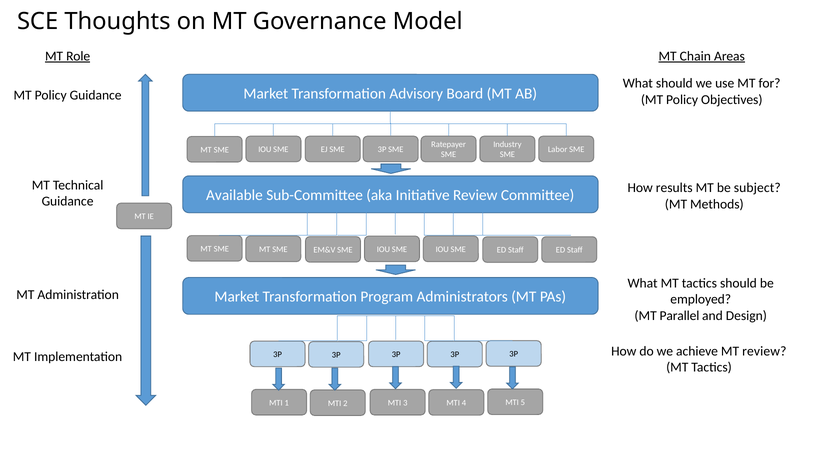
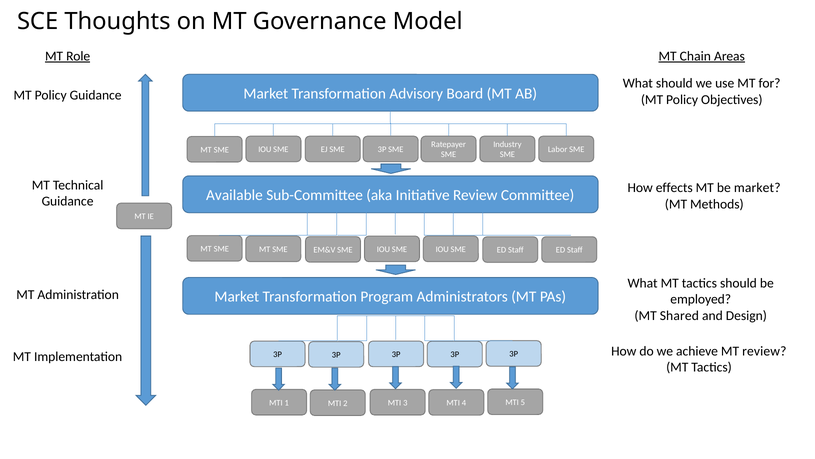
results: results -> effects (674, 188)
be subject: subject -> market (757, 188)
Parallel: Parallel -> Shared (679, 315)
